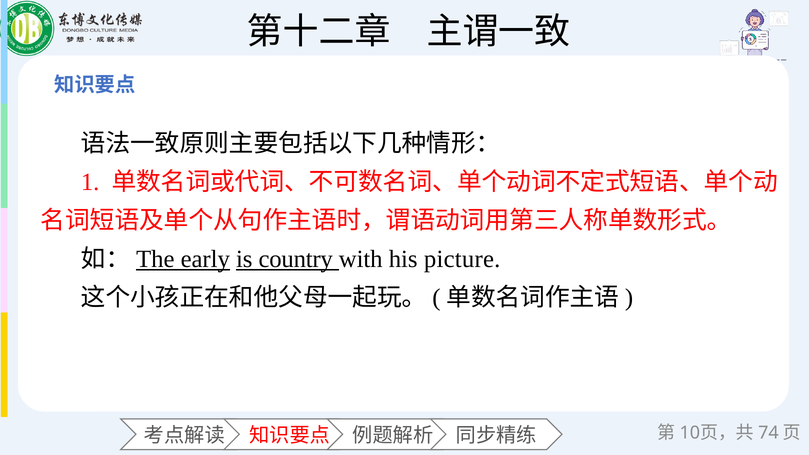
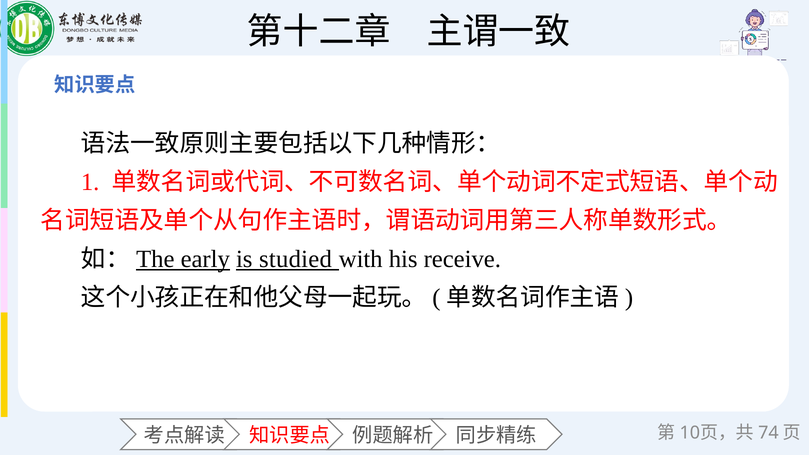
country: country -> studied (295, 259)
picture: picture -> receive (462, 259)
